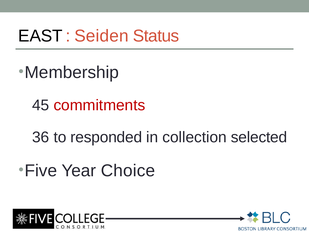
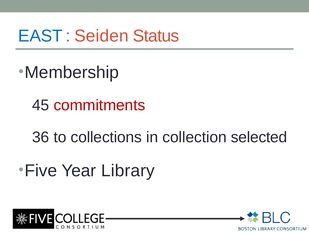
EAST colour: black -> blue (40, 36)
responded: responded -> collections (106, 137)
Choice: Choice -> Library (128, 170)
